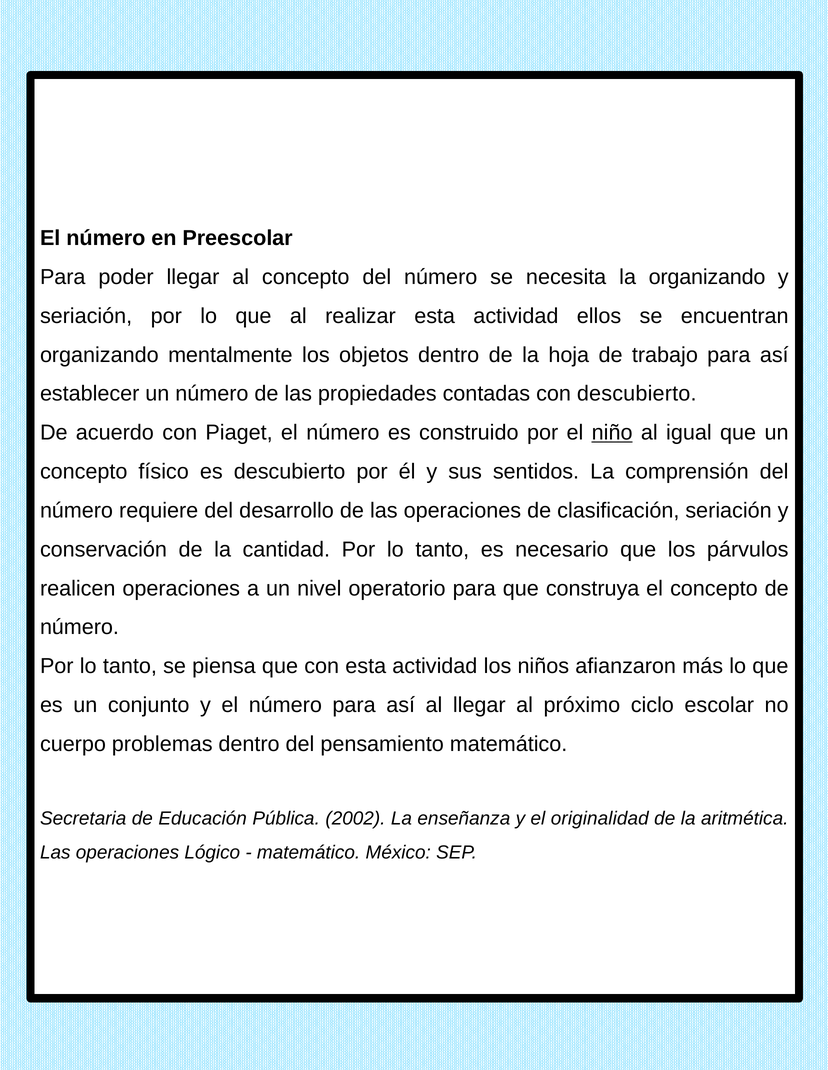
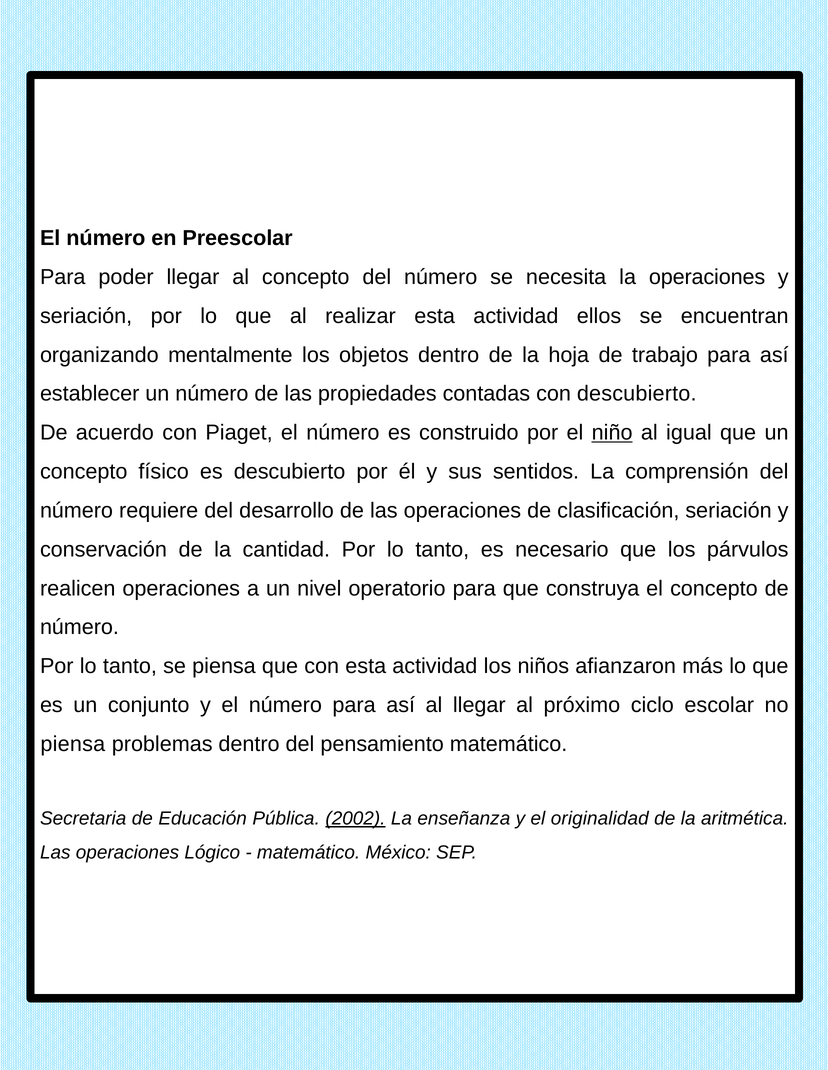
la organizando: organizando -> operaciones (707, 277)
cuerpo: cuerpo -> piensa (73, 744)
2002 underline: none -> present (355, 818)
